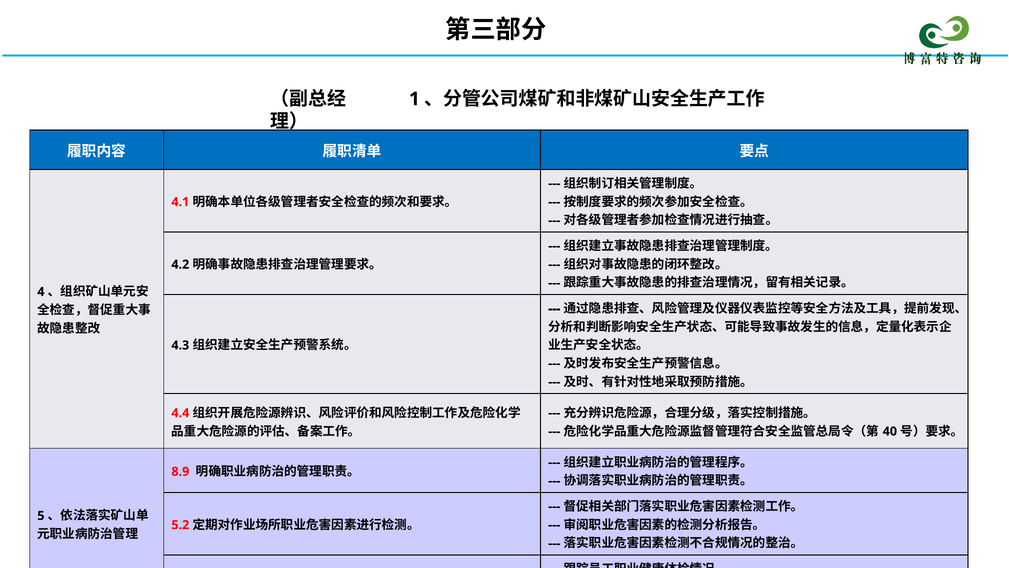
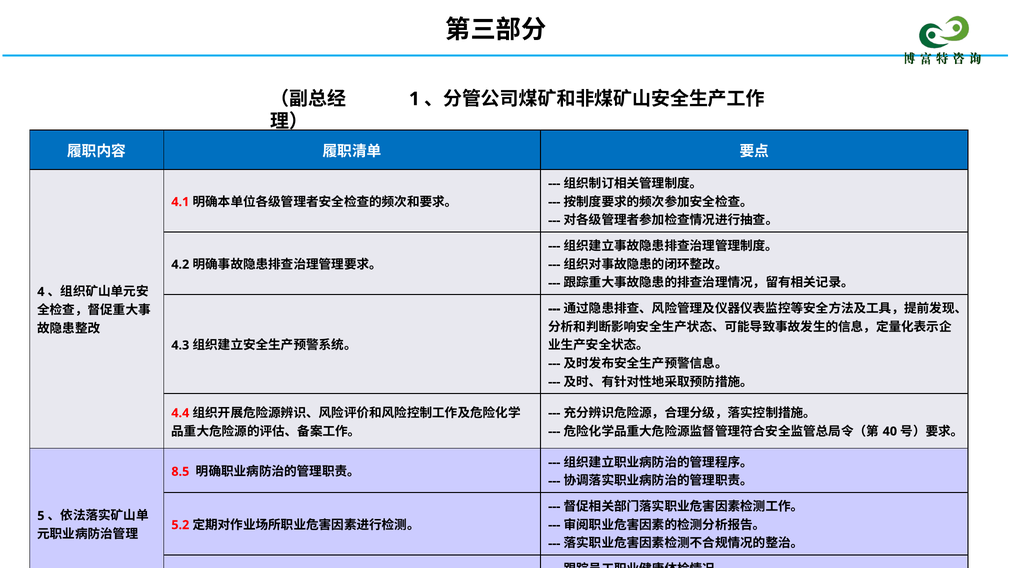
8.9: 8.9 -> 8.5 (180, 471)
